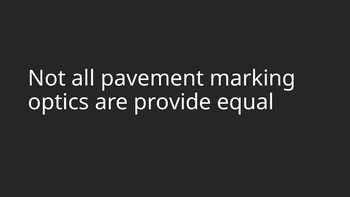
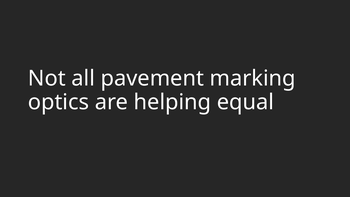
provide: provide -> helping (172, 102)
